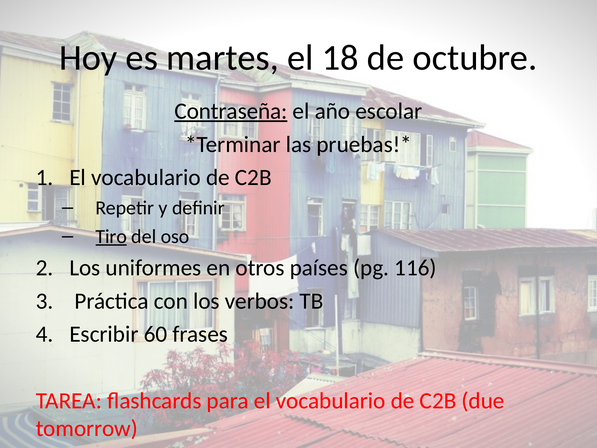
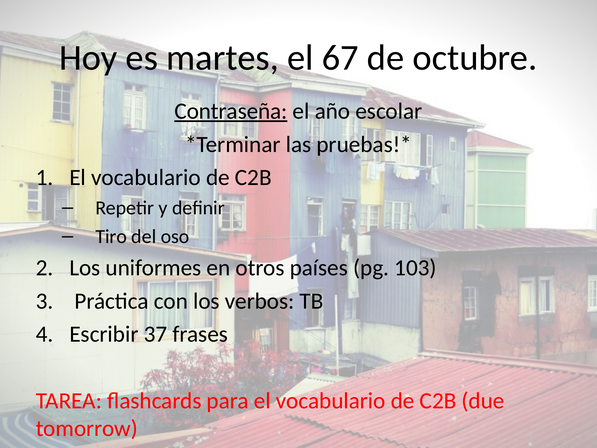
18: 18 -> 67 (340, 58)
Tiro underline: present -> none (111, 236)
116: 116 -> 103 (415, 268)
60: 60 -> 37 (155, 334)
